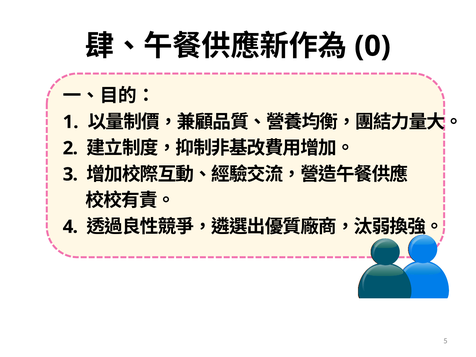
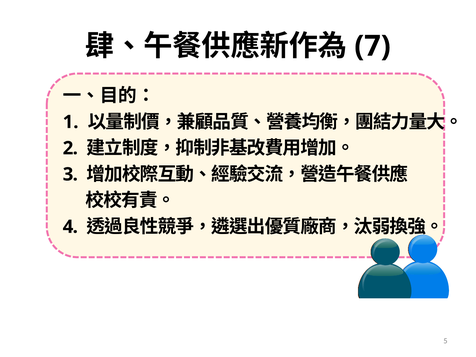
0: 0 -> 7 (373, 46)
